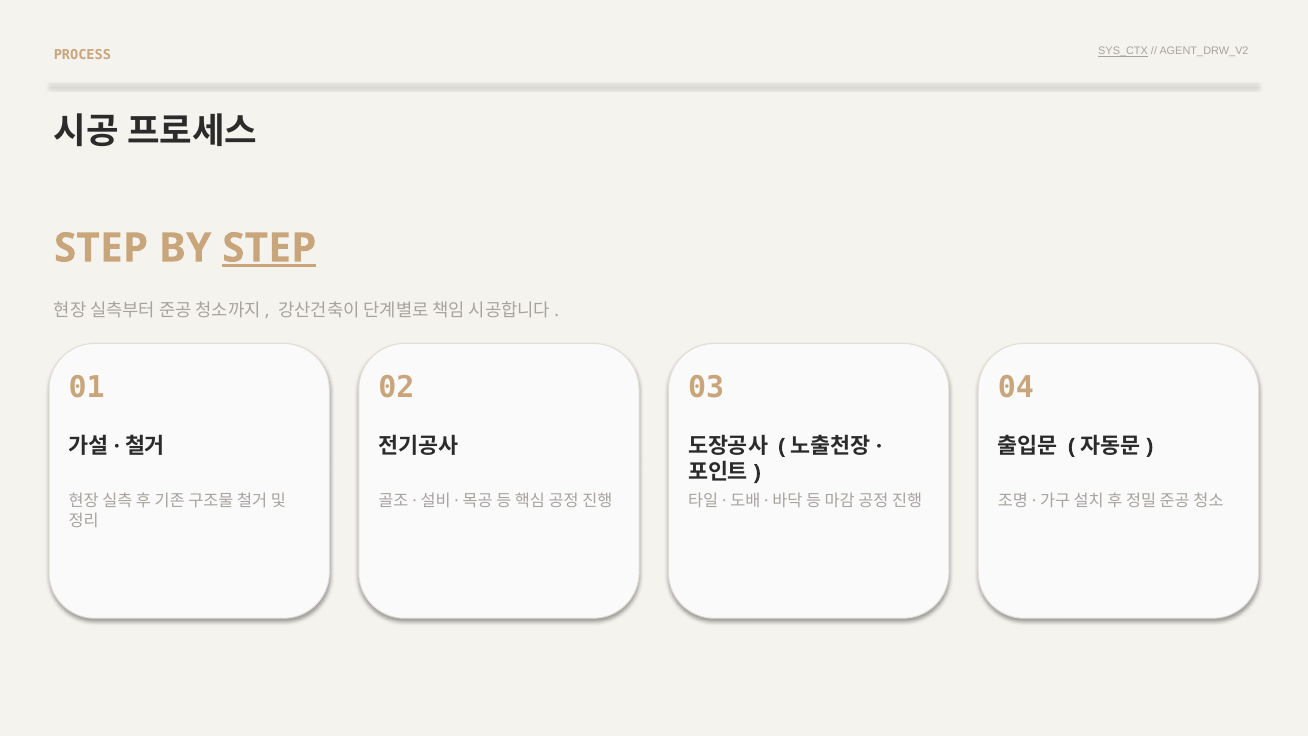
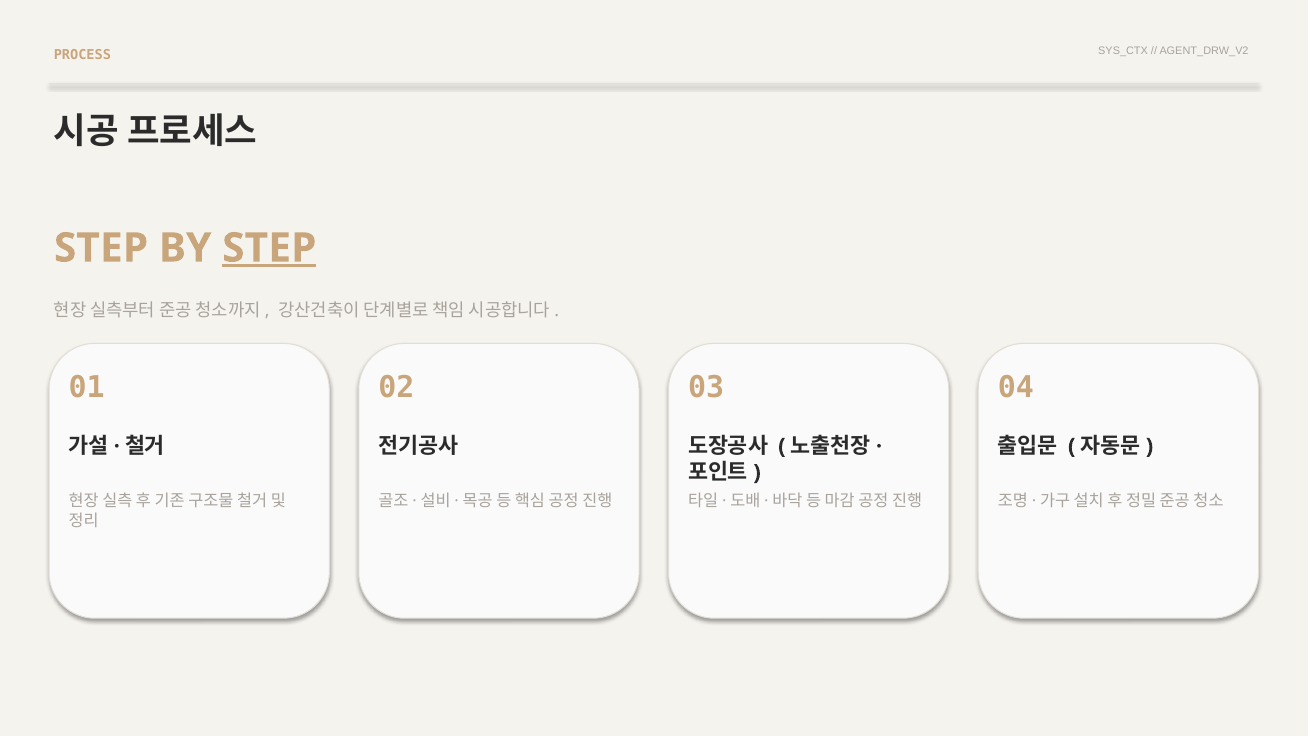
SYS_CTX underline: present -> none (1123, 51)
